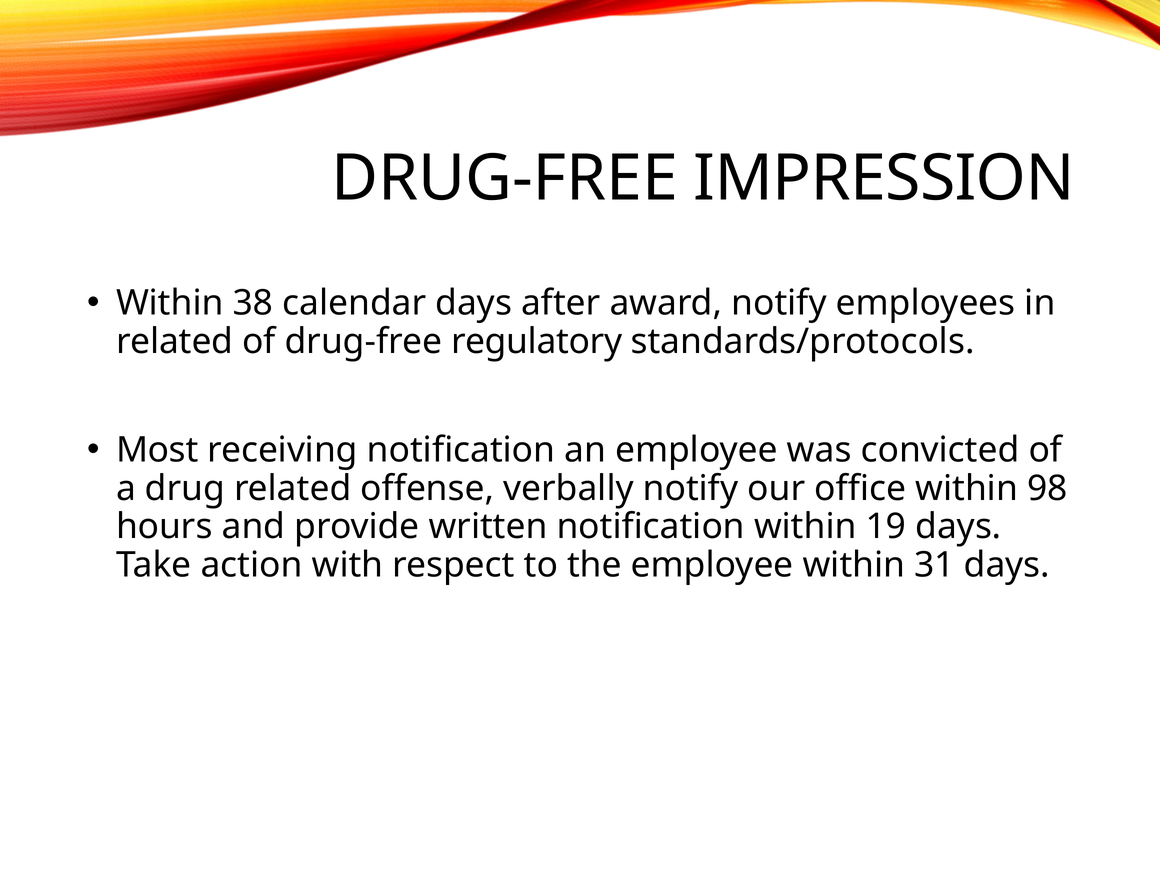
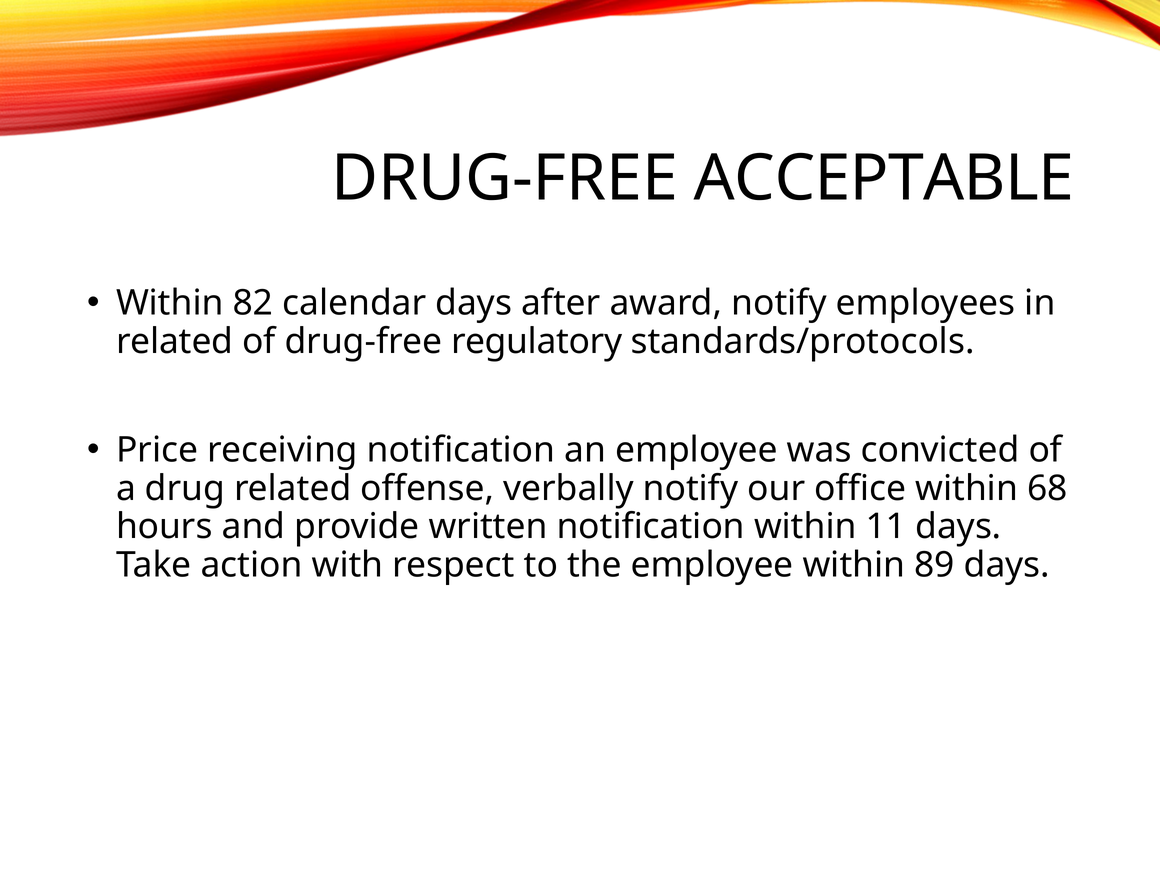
IMPRESSION: IMPRESSION -> ACCEPTABLE (884, 179)
38: 38 -> 82 (253, 303)
Most: Most -> Price (157, 450)
98: 98 -> 68 (1047, 488)
19: 19 -> 11 (886, 527)
31: 31 -> 89 (935, 565)
